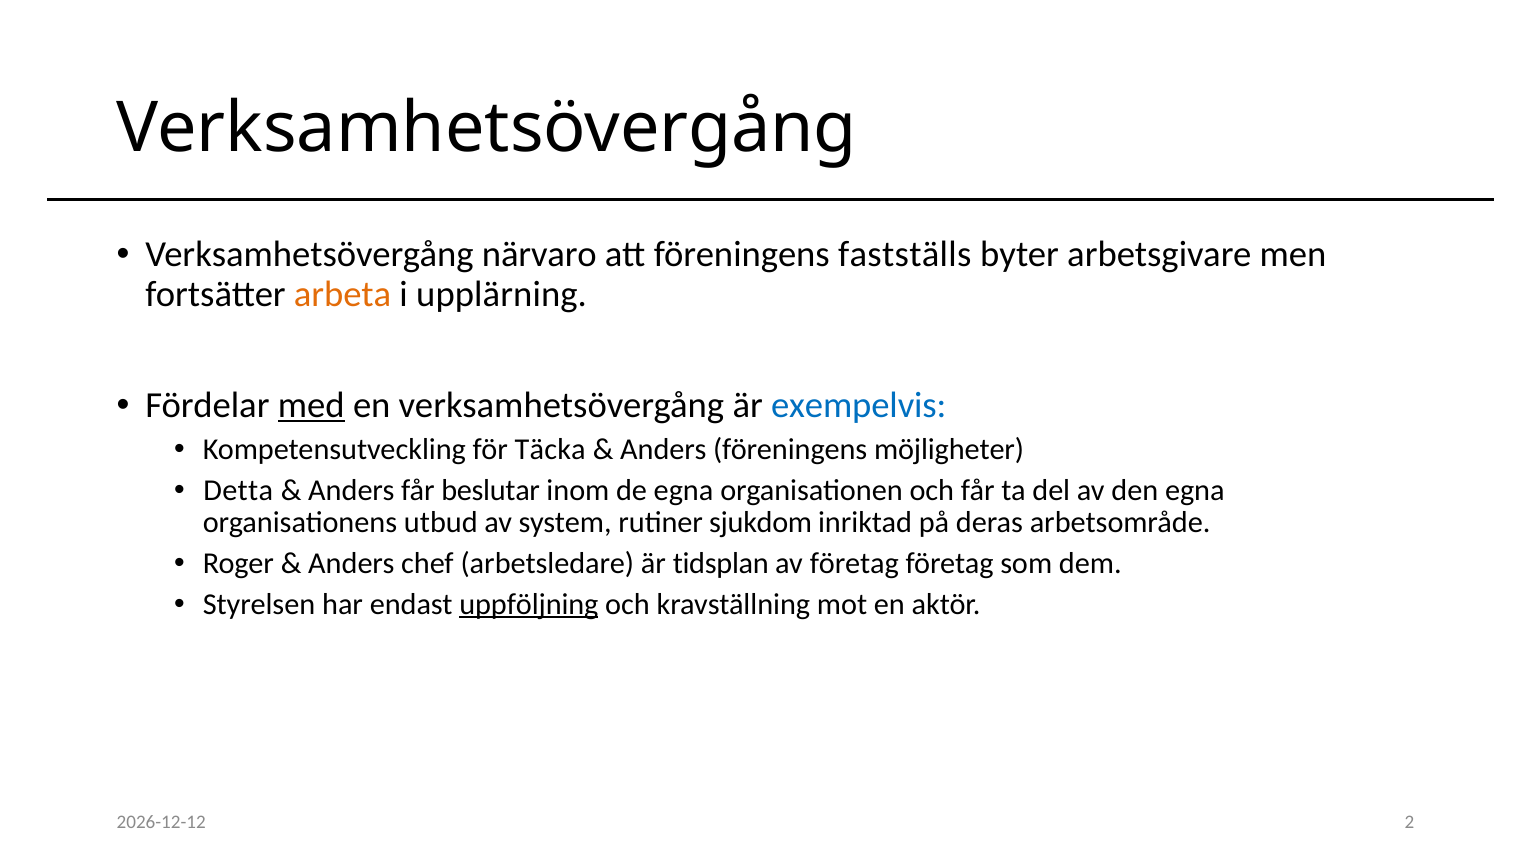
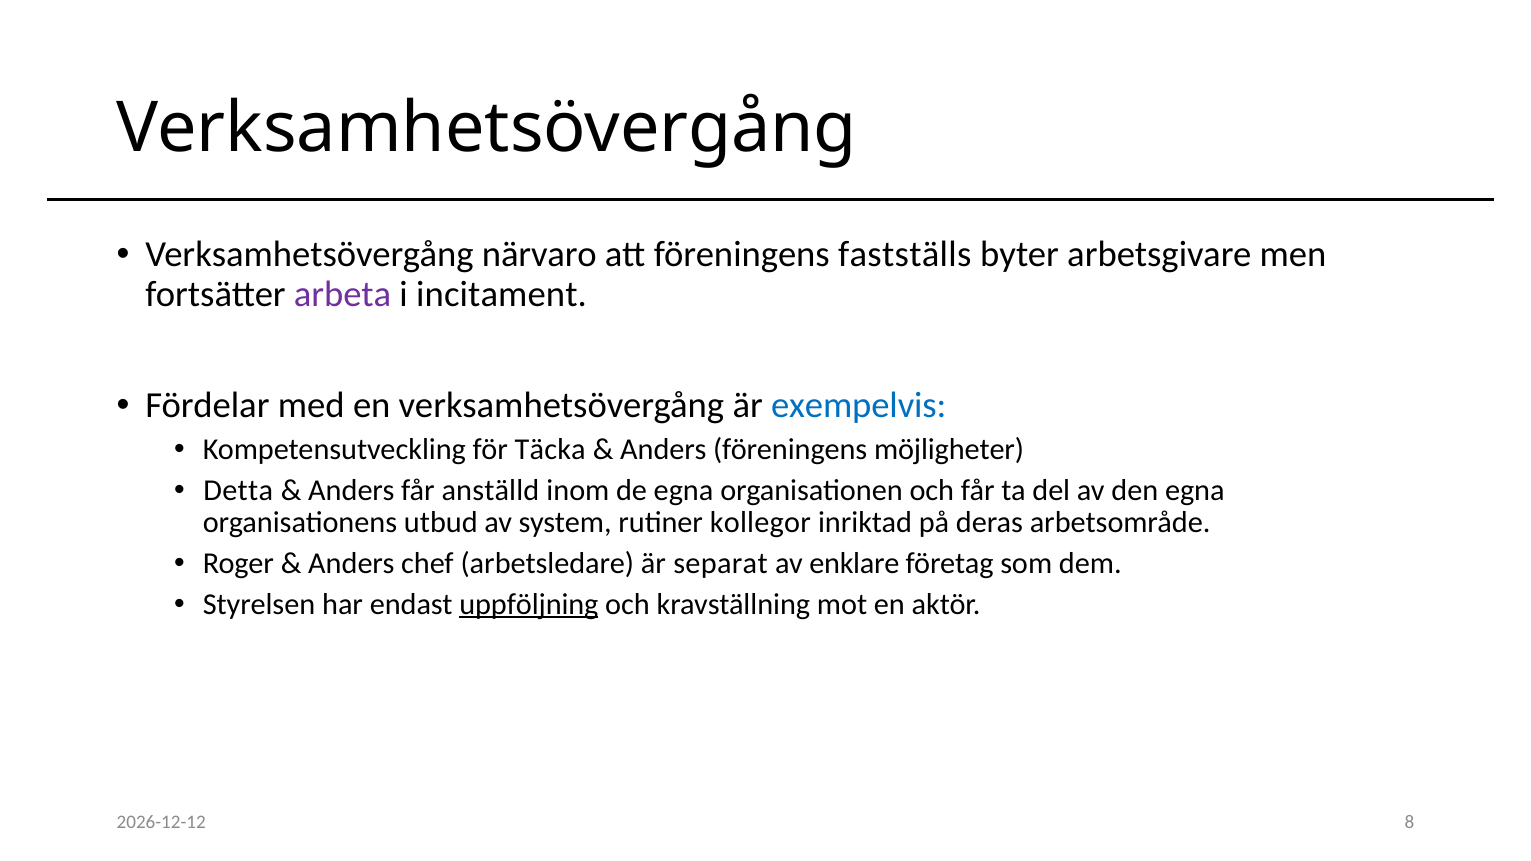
arbeta colour: orange -> purple (343, 294)
upplärning: upplärning -> incitament (502, 294)
med underline: present -> none (311, 406)
beslutar: beslutar -> anställd (490, 490)
sjukdom: sjukdom -> kollegor (760, 523)
tidsplan: tidsplan -> separat (720, 564)
av företag: företag -> enklare (854, 564)
2: 2 -> 8 (1409, 822)
